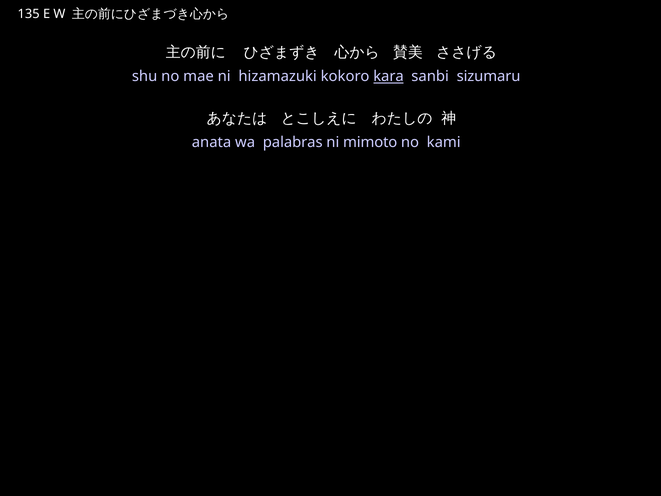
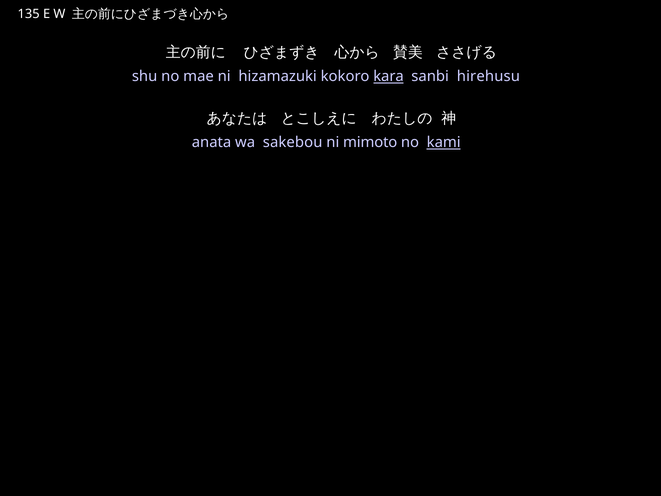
sizumaru: sizumaru -> hirehusu (488, 76)
palabras: palabras -> sakebou (293, 142)
kami underline: none -> present (444, 142)
